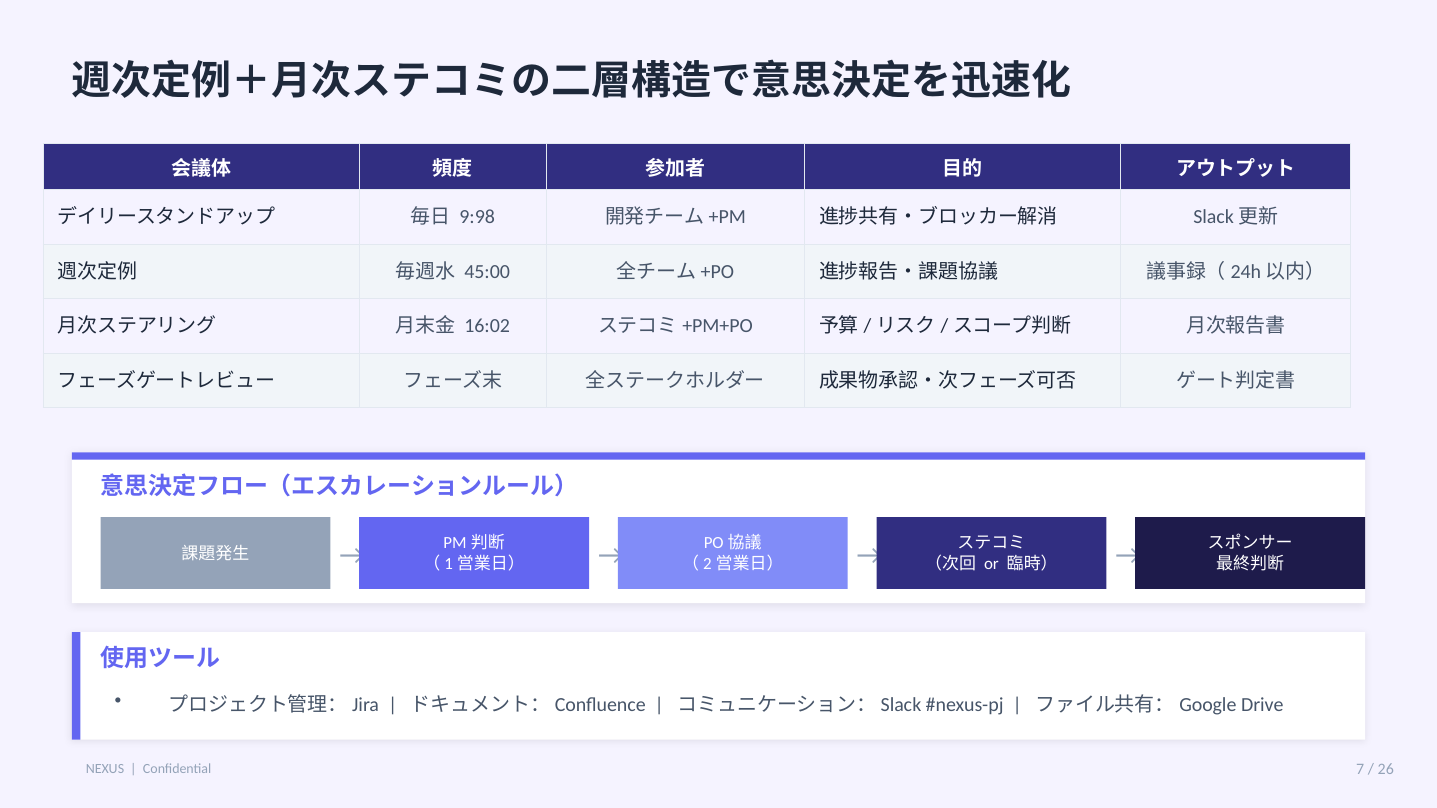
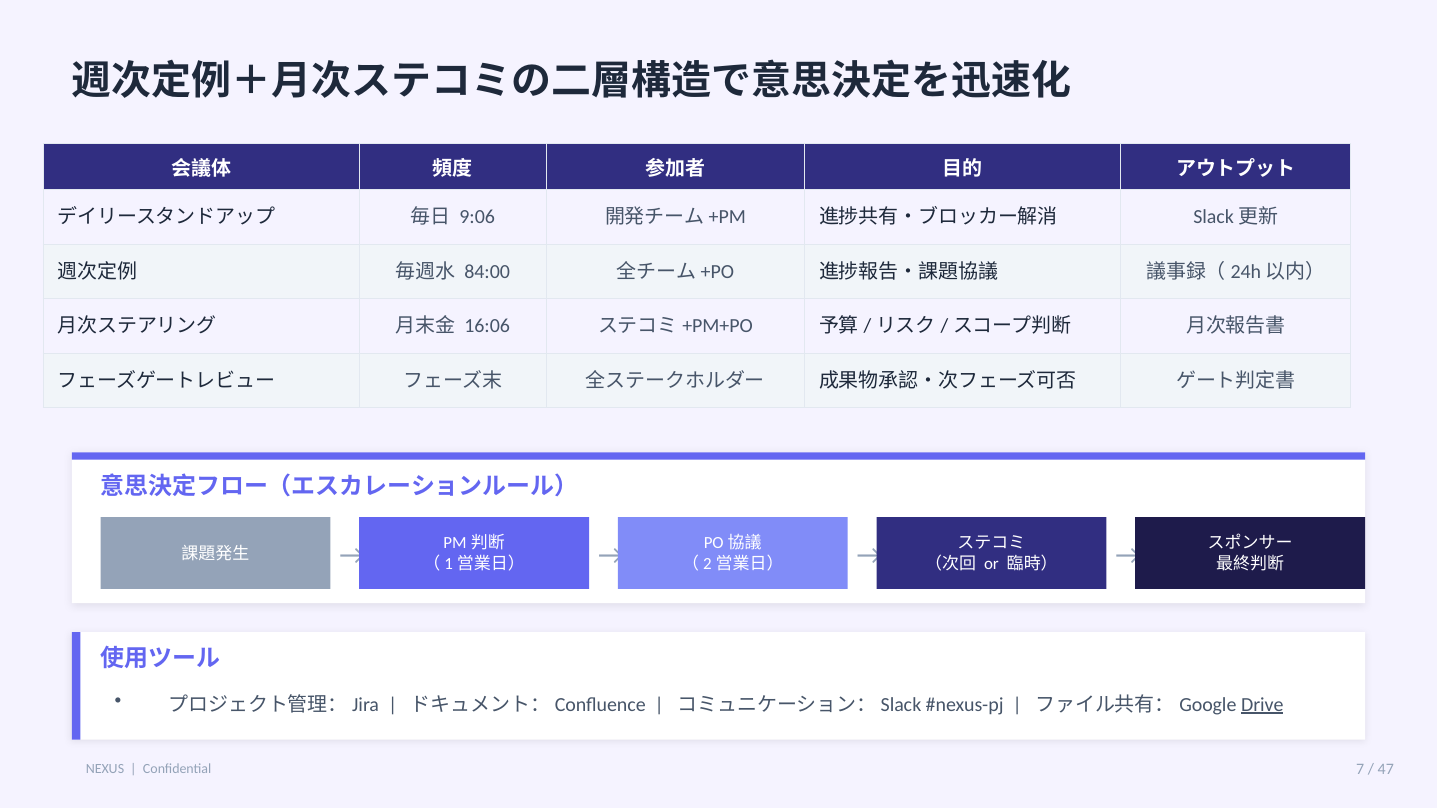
9:98: 9:98 -> 9:06 (477, 217)
45:00: 45:00 -> 84:00 (487, 272)
16:02: 16:02 -> 16:06 (487, 326)
Drive underline: none -> present (1262, 705)
26: 26 -> 47 (1386, 769)
